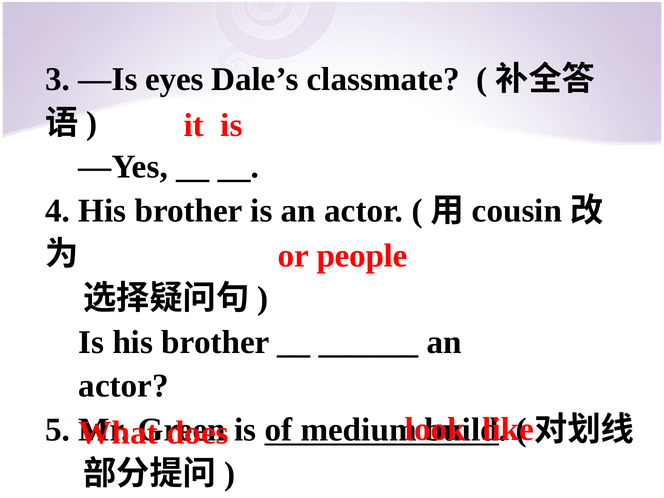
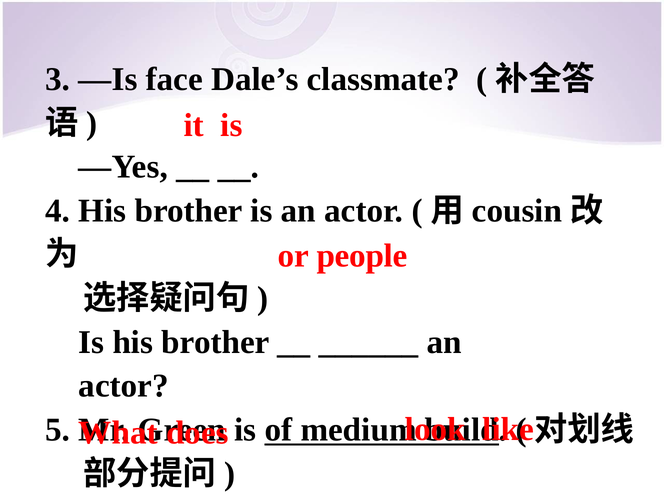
eyes: eyes -> face (174, 79)
